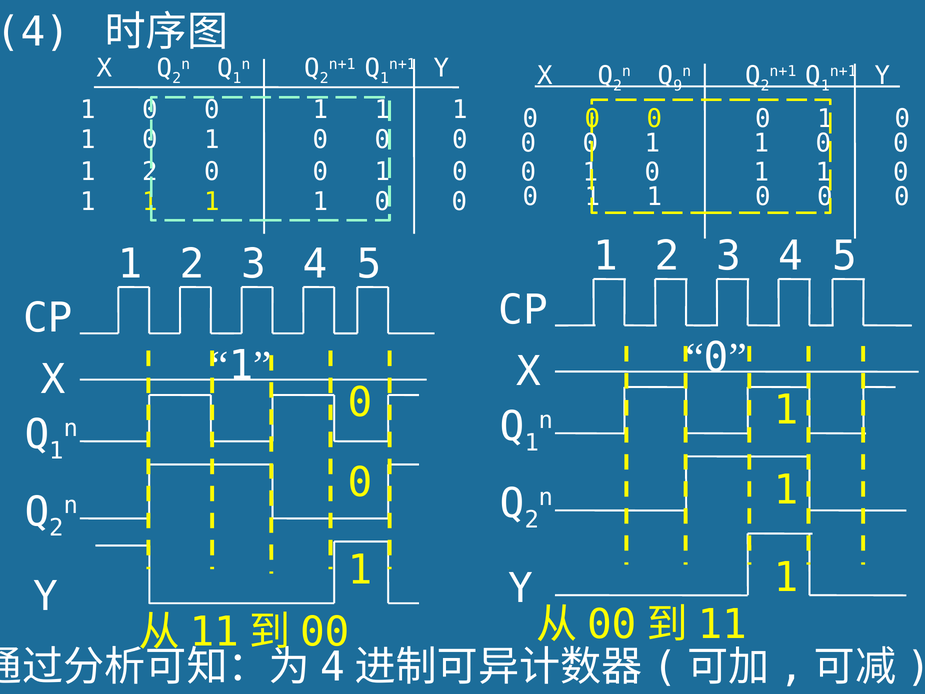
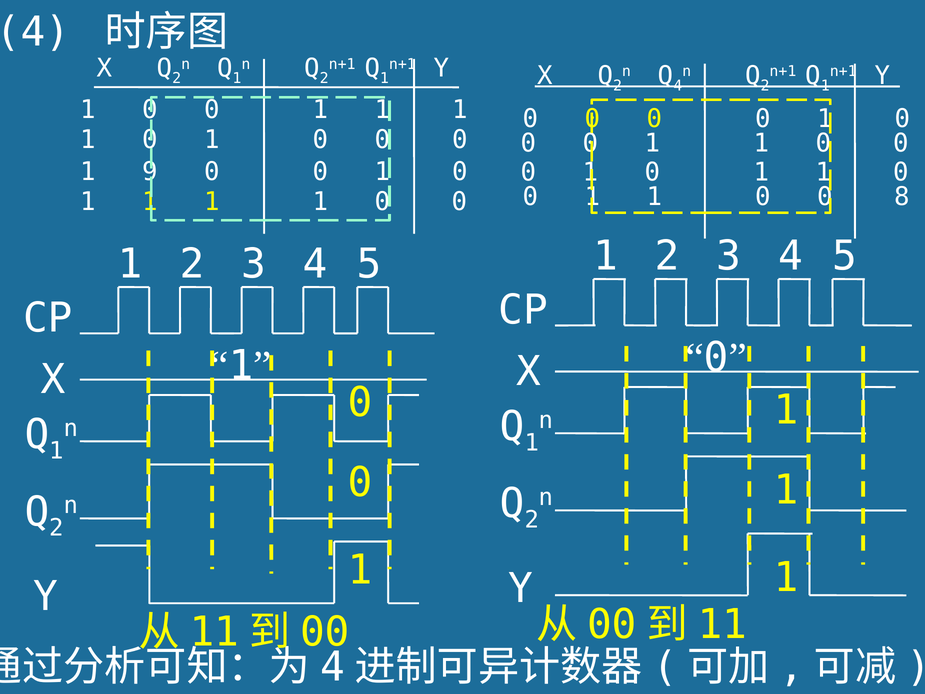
9: 9 -> 4 (678, 86)
2: 2 -> 9 (150, 172)
0: 0 -> 8 (902, 196)
